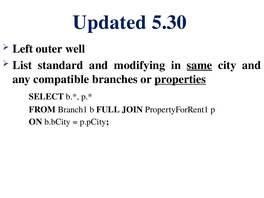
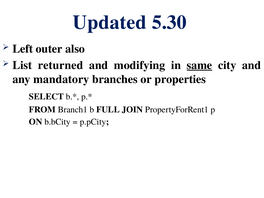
well: well -> also (75, 49)
standard: standard -> returned (61, 65)
compatible: compatible -> mandatory (61, 79)
properties underline: present -> none (180, 79)
